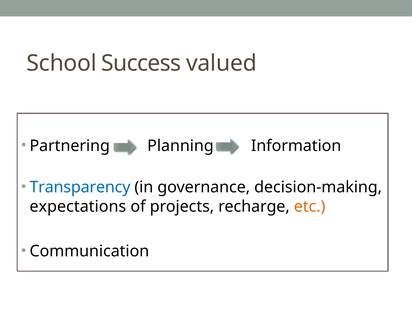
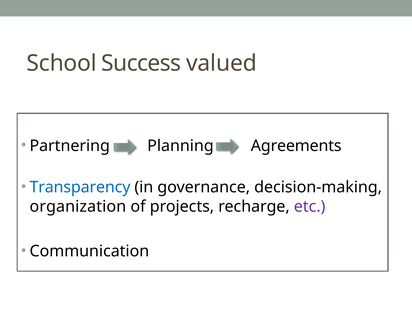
Information: Information -> Agreements (296, 146)
expectations: expectations -> organization (78, 207)
etc colour: orange -> purple (310, 207)
